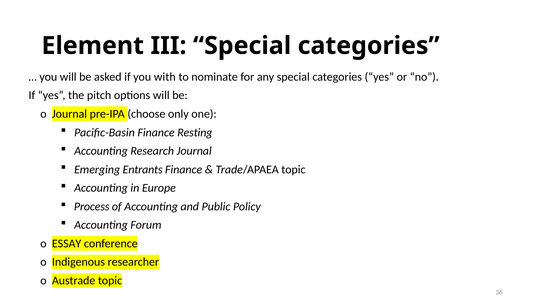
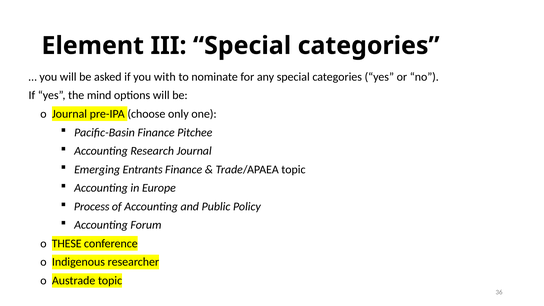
pitch: pitch -> mind (99, 95)
Resting: Resting -> Pitchee (195, 132)
ESSAY: ESSAY -> THESE (67, 244)
